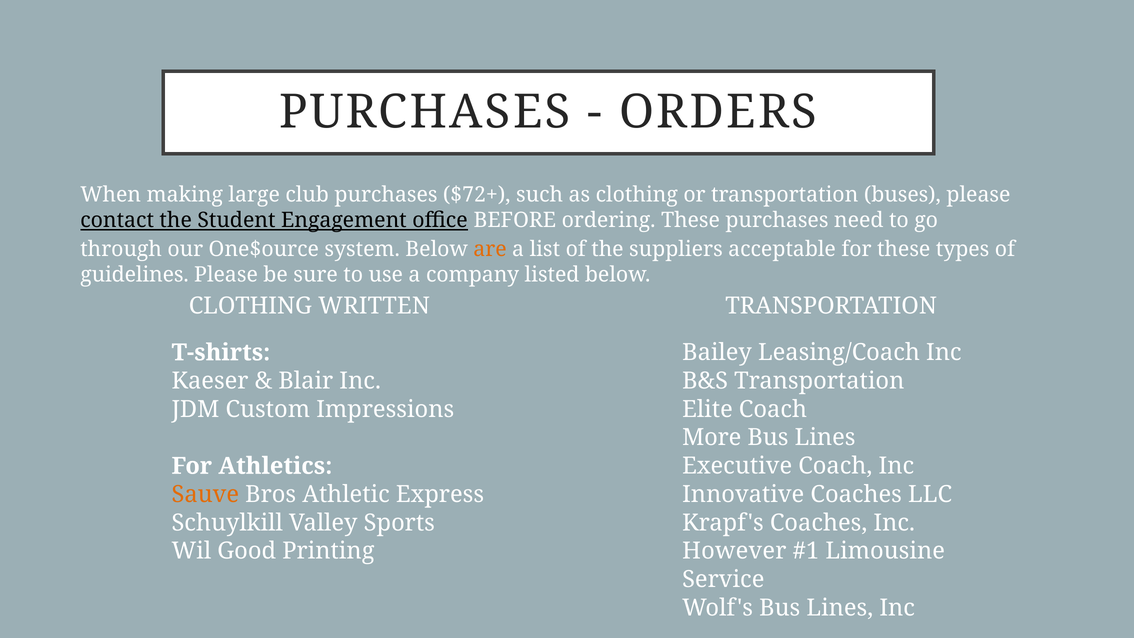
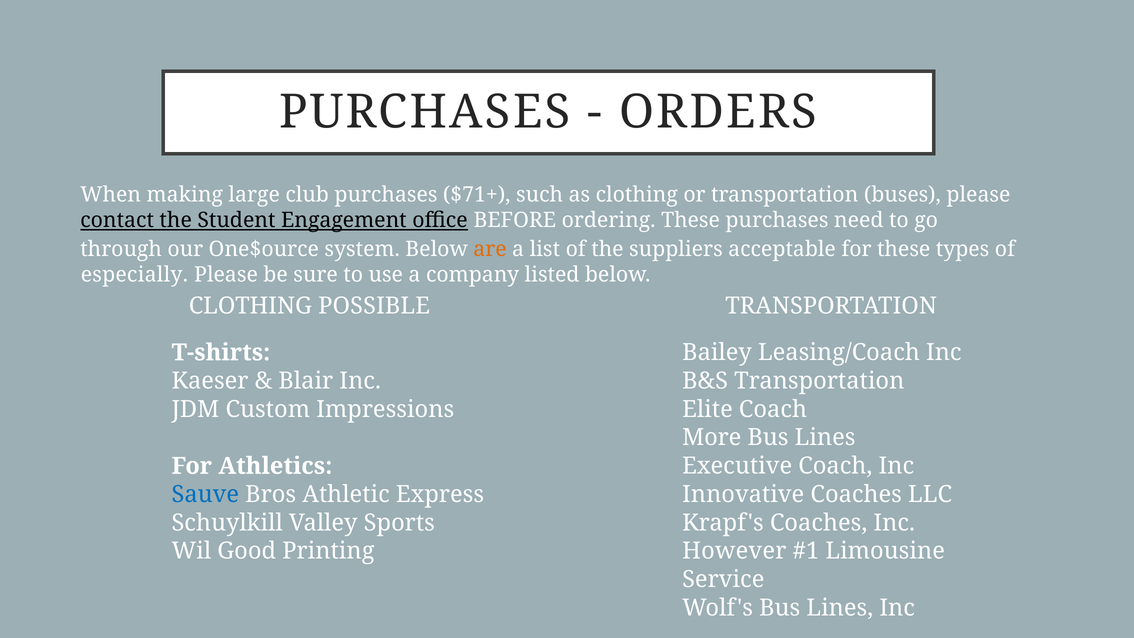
$72+: $72+ -> $71+ (477, 195)
guidelines: guidelines -> especially (134, 275)
WRITTEN: WRITTEN -> POSSIBLE (374, 306)
Sauve colour: orange -> blue (205, 494)
